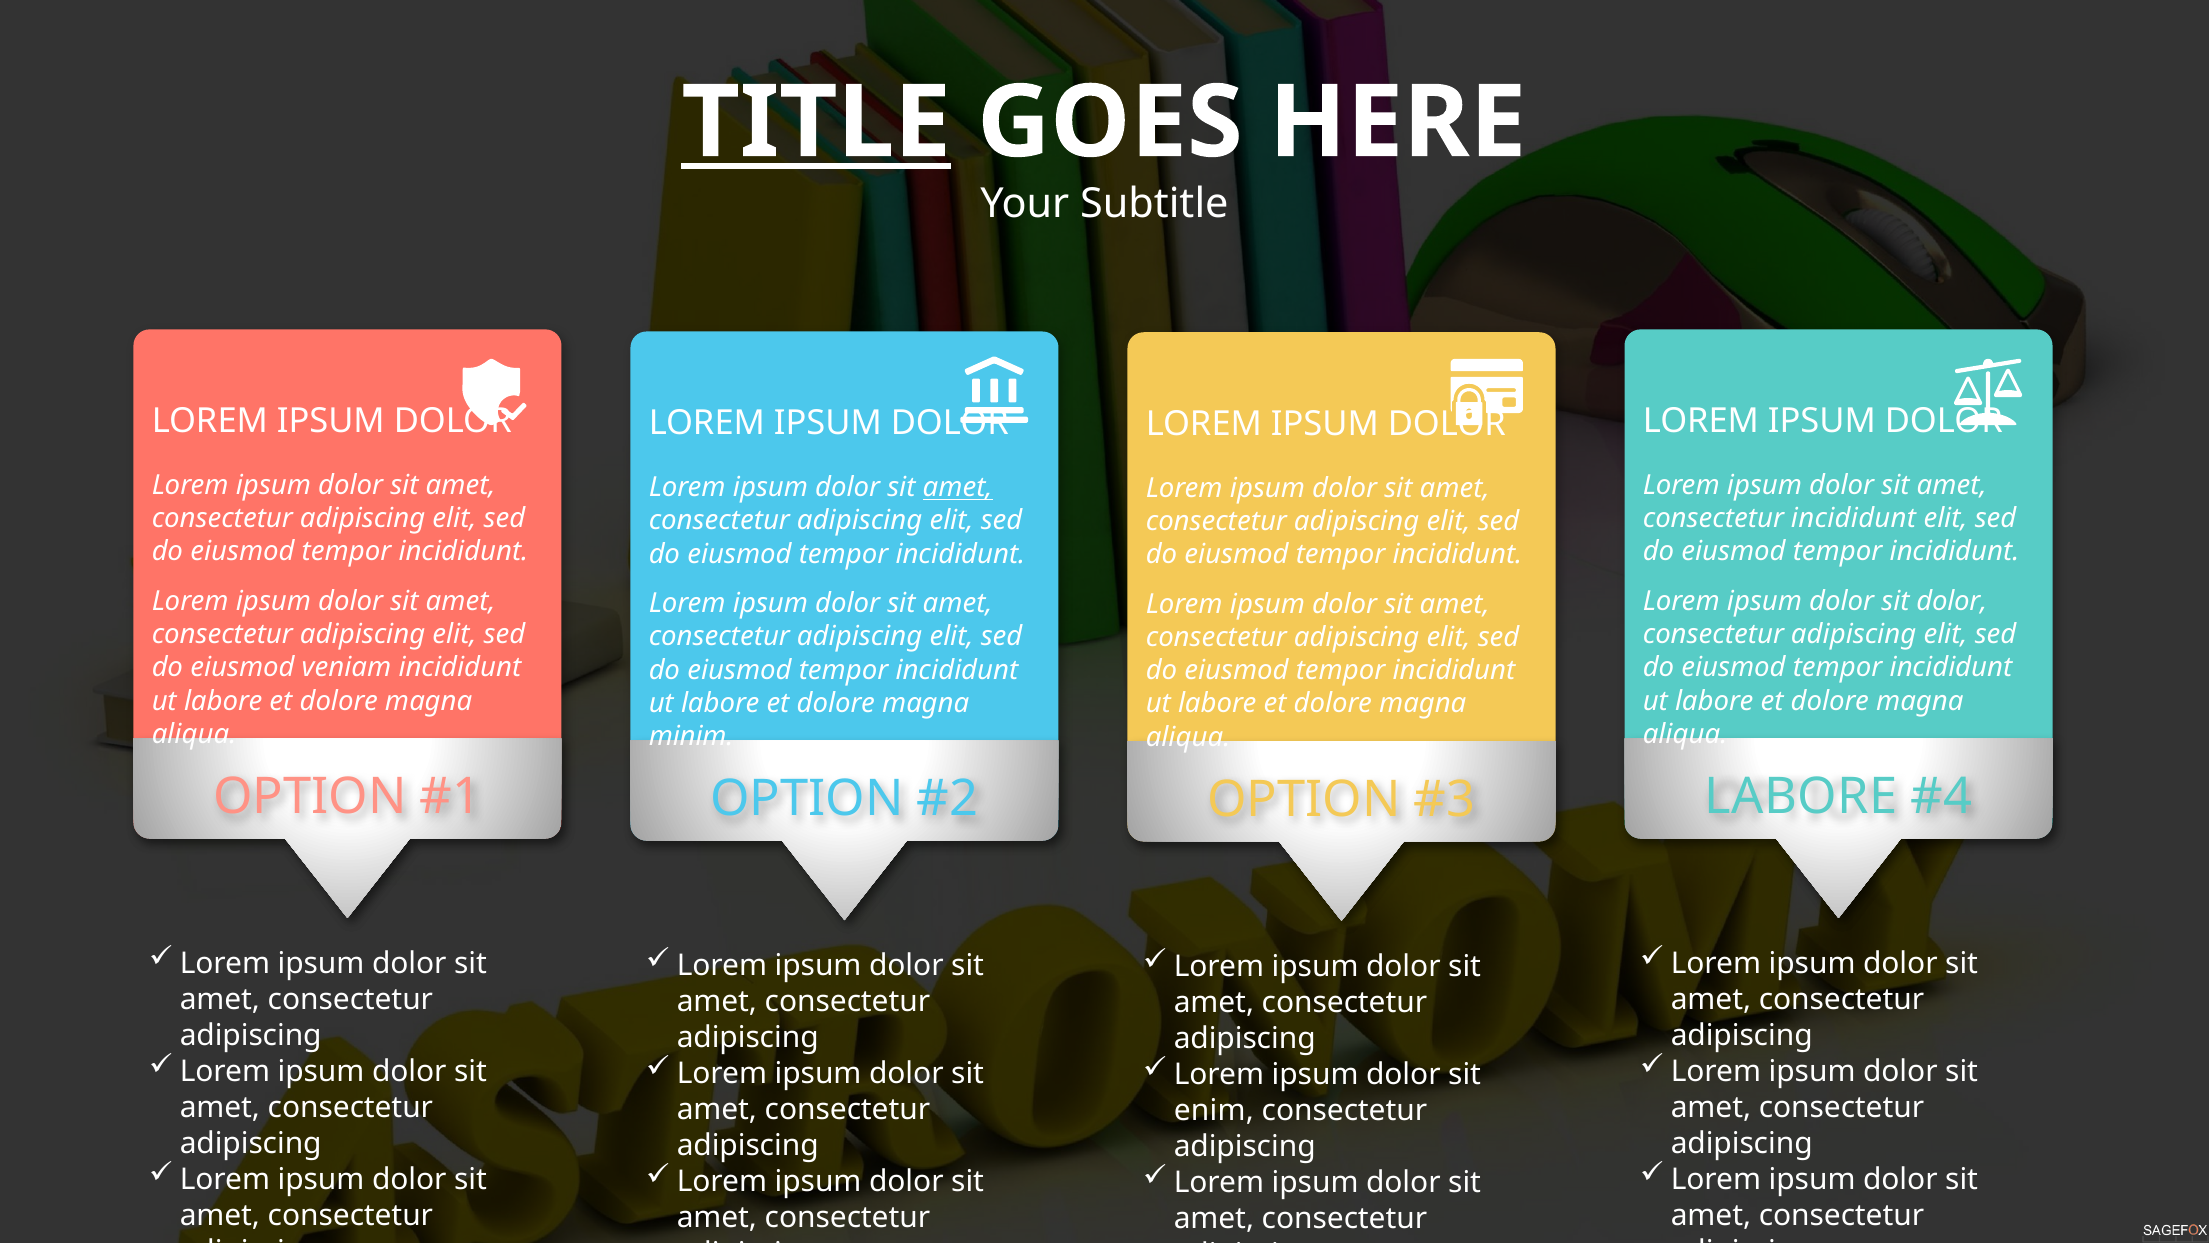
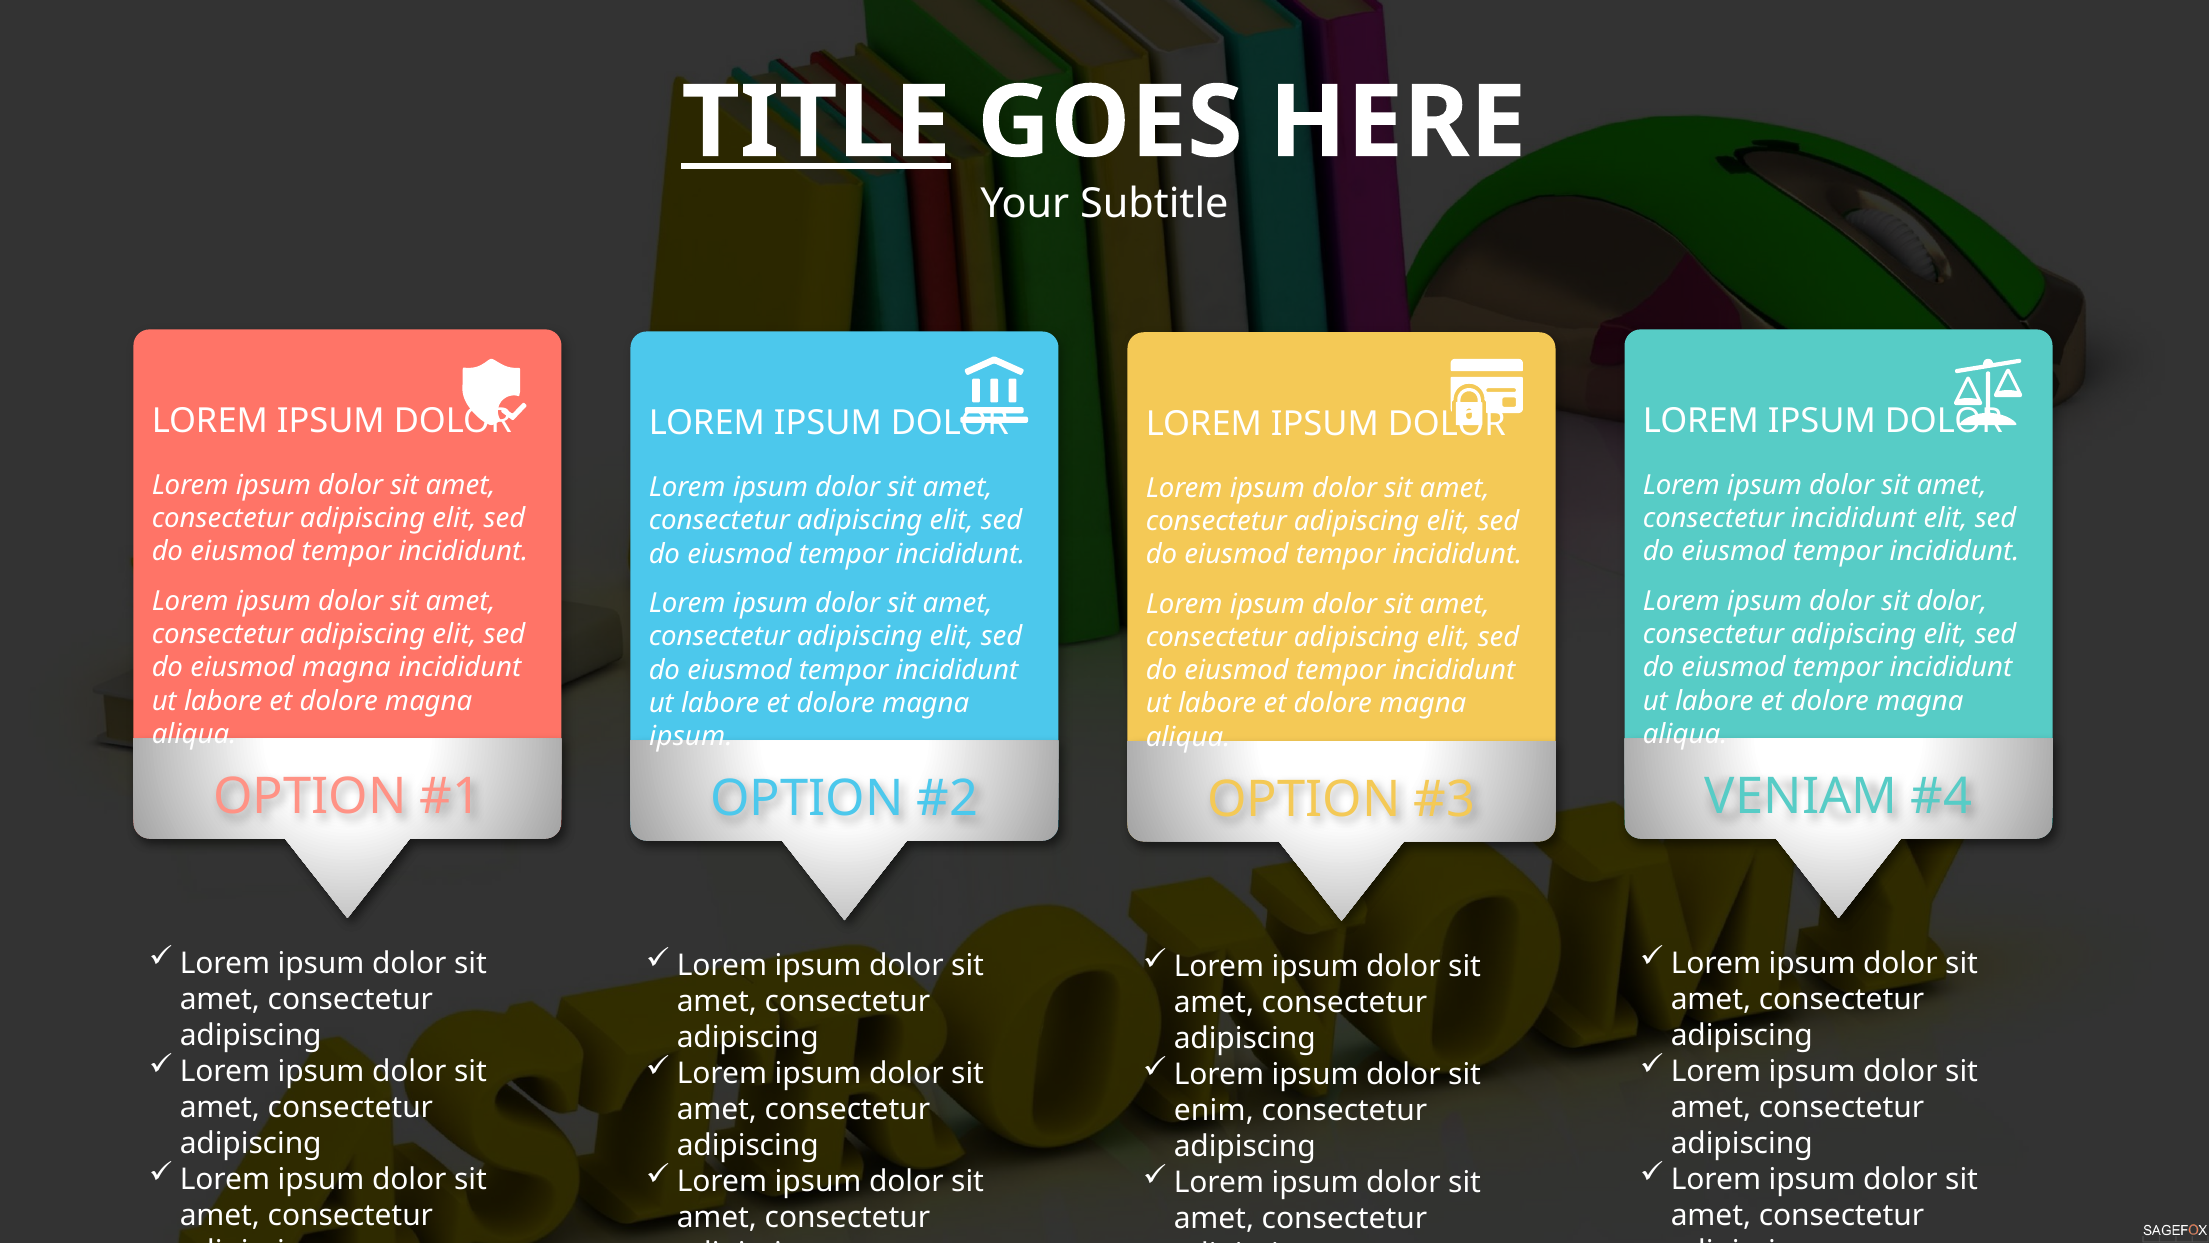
amet underline: present -> none (958, 487)
eiusmod veniam: veniam -> magna (346, 668)
minim: minim -> ipsum (691, 736)
LABORE: LABORE -> VENIAM (1801, 797)
